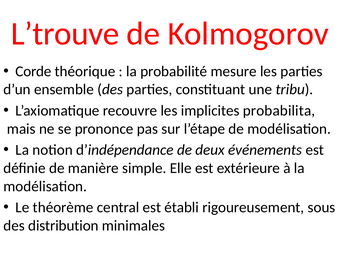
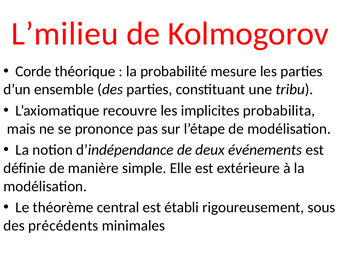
L’trouve: L’trouve -> L’milieu (65, 34)
distribution: distribution -> précédents (63, 226)
